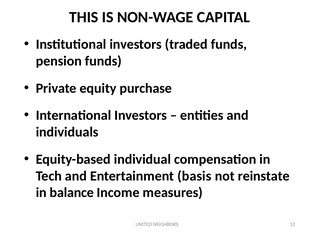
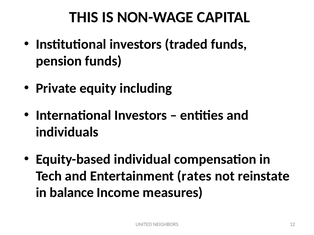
purchase: purchase -> including (146, 88)
basis: basis -> rates (194, 176)
